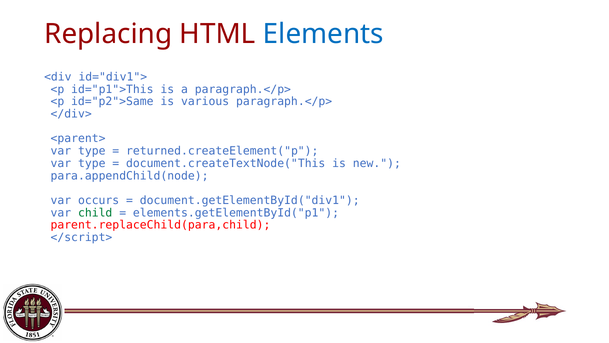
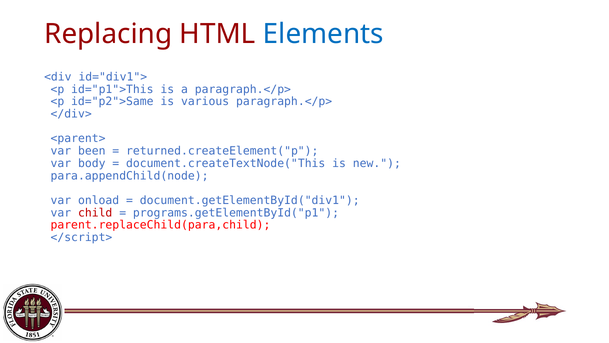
type: type -> been (92, 151)
type: type -> body (92, 163)
occurs: occurs -> onload (99, 200)
child colour: green -> red (95, 213)
elements.getElementById("p1: elements.getElementById("p1 -> programs.getElementById("p1 (236, 213)
